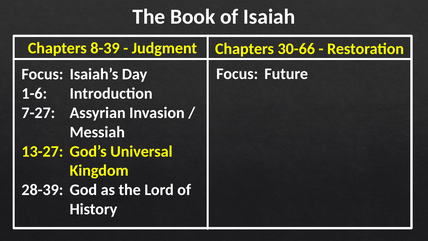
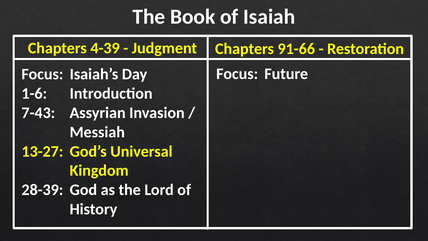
8-39: 8-39 -> 4-39 (105, 48)
30-66: 30-66 -> 91-66 (296, 49)
7-27: 7-27 -> 7-43 (38, 113)
